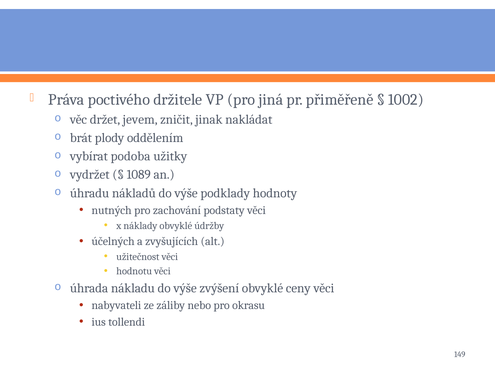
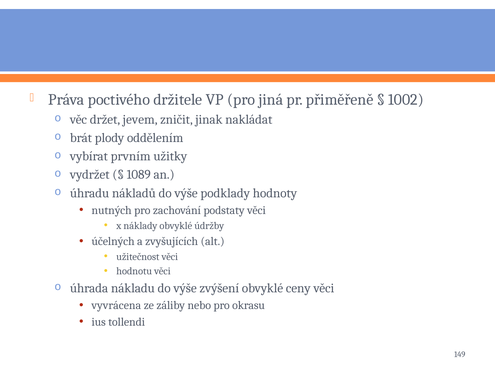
podoba: podoba -> prvním (131, 156)
nabyvateli: nabyvateli -> vyvrácena (116, 306)
